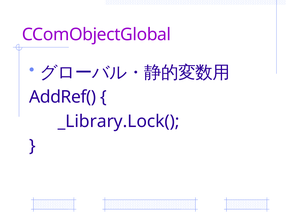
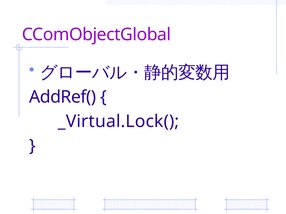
_Library.Lock(: _Library.Lock( -> _Virtual.Lock( (119, 122)
